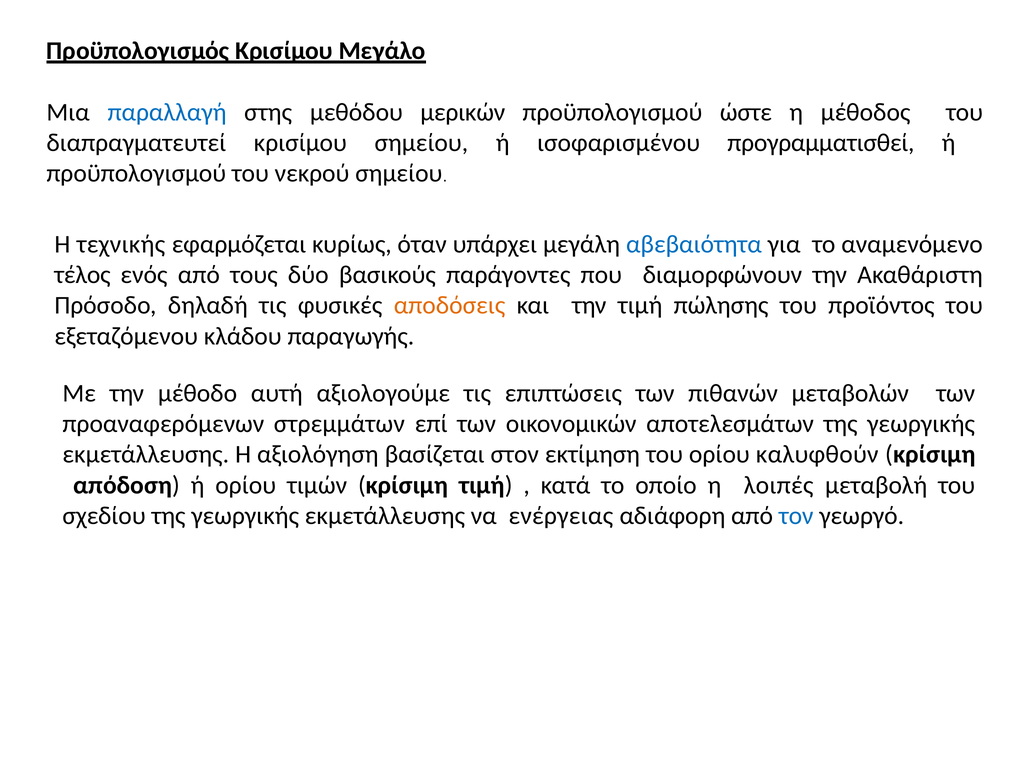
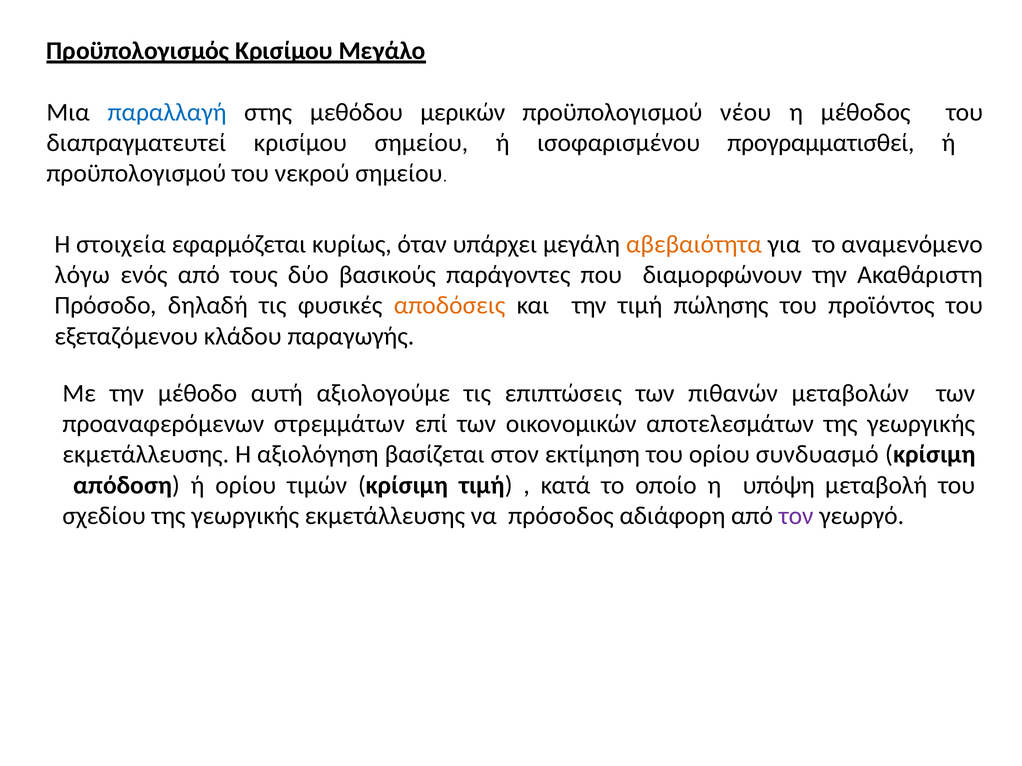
ώστε: ώστε -> νέου (746, 112)
τεχνικής: τεχνικής -> στοιχεία (121, 244)
αβεβαιότητα colour: blue -> orange (694, 244)
τέλος: τέλος -> λόγω (82, 275)
καλυφθούν: καλυφθούν -> συνδυασμό (817, 455)
λοιπές: λοιπές -> υπόψη (779, 486)
ενέργειας: ενέργειας -> πρόσοδος (561, 516)
τον colour: blue -> purple (796, 516)
